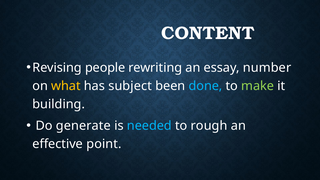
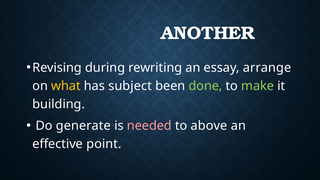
CONTENT: CONTENT -> ANOTHER (208, 33)
people: people -> during (105, 68)
number: number -> arrange (267, 68)
done colour: light blue -> light green (205, 86)
needed colour: light blue -> pink (149, 126)
rough: rough -> above (209, 126)
